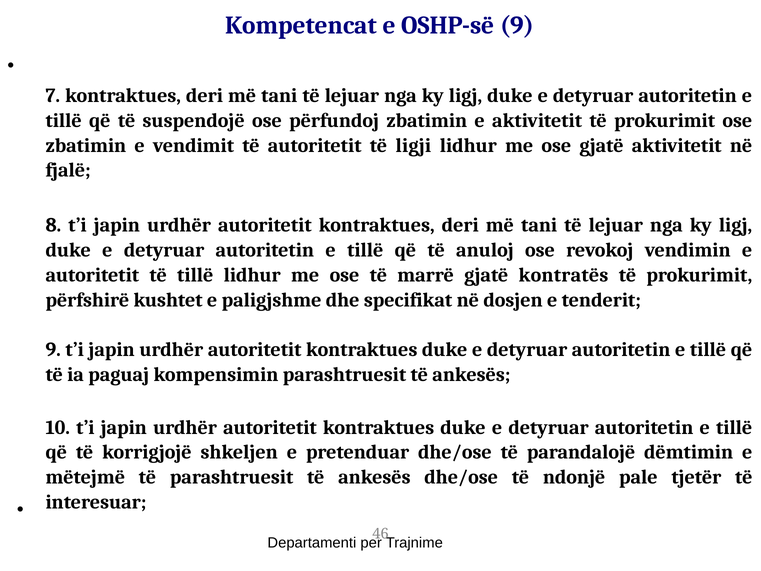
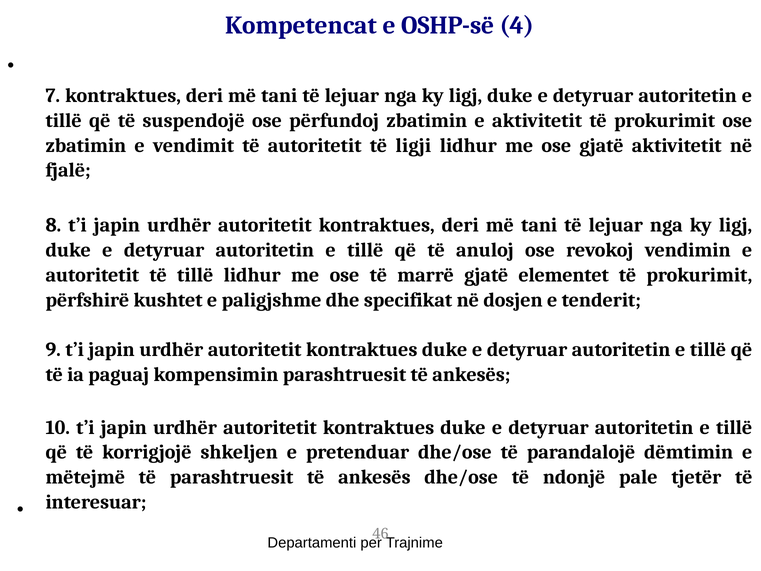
OSHP-së 9: 9 -> 4 (517, 25)
kontratës: kontratës -> elementet (564, 275)
